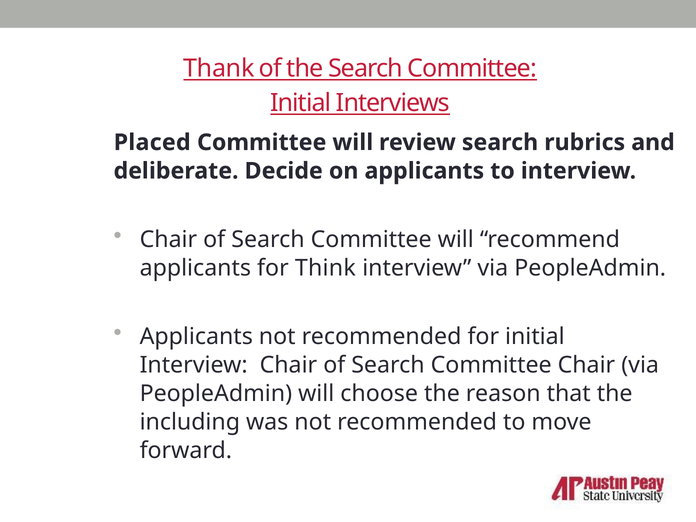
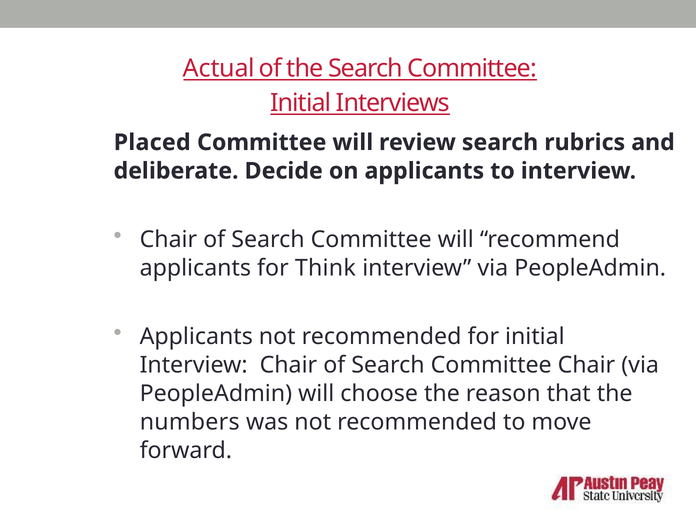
Thank: Thank -> Actual (219, 68)
including: including -> numbers (190, 422)
